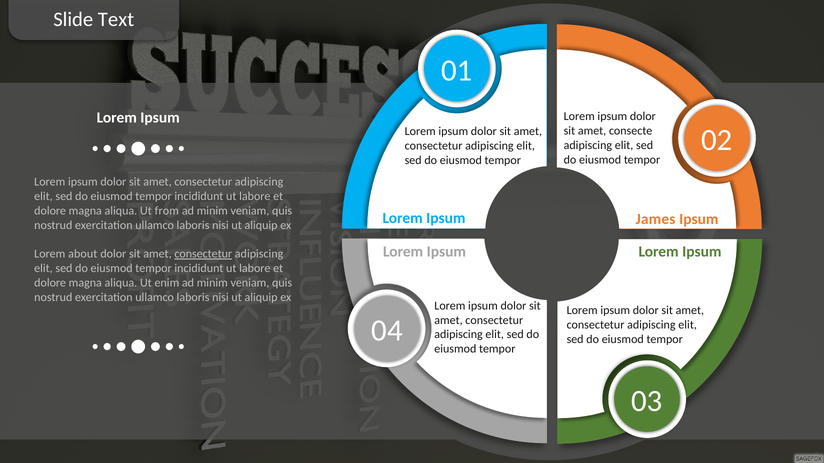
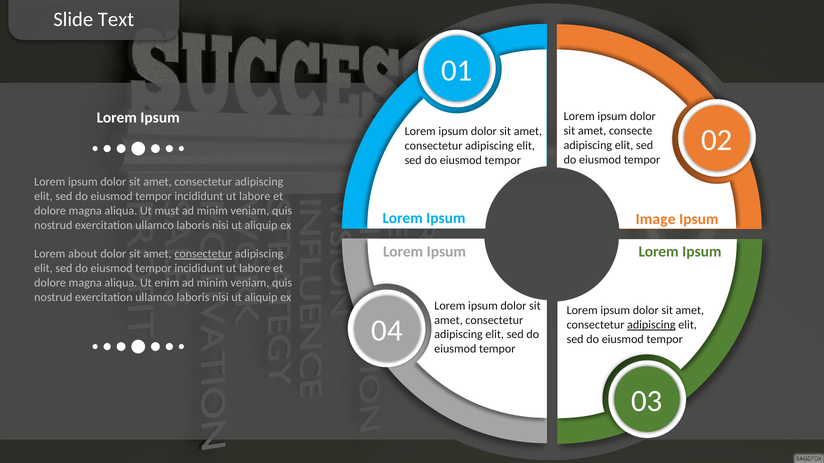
from: from -> must (167, 211)
James: James -> Image (656, 219)
adipiscing underline: none -> present (651, 325)
